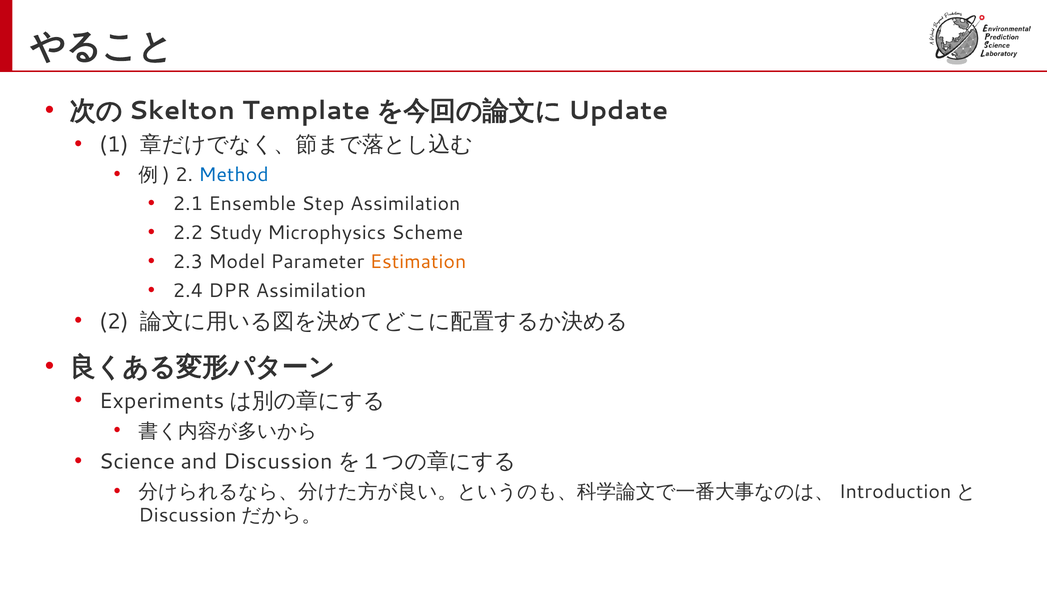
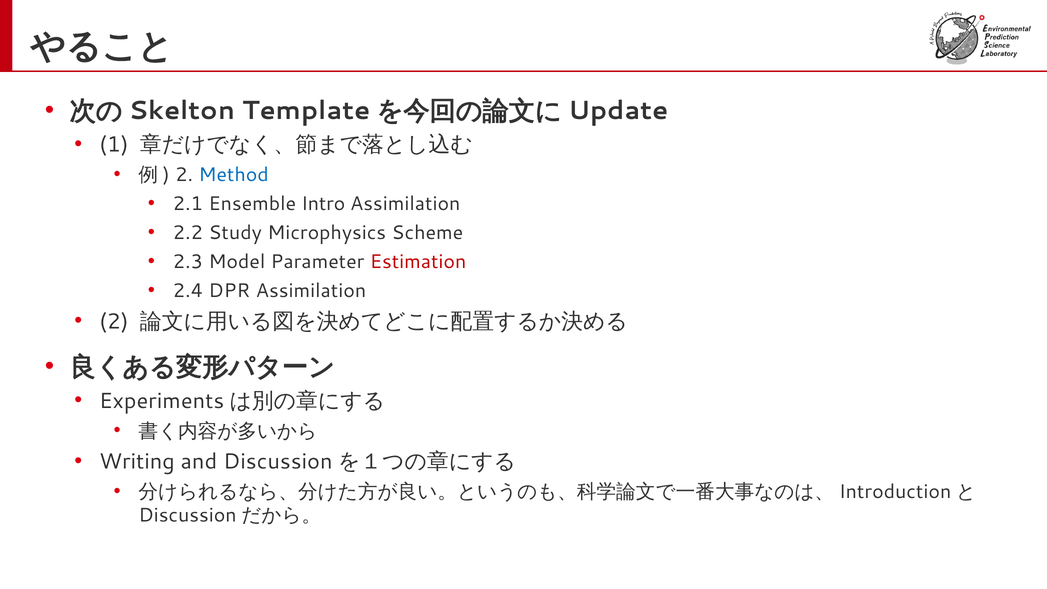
Step: Step -> Intro (323, 204)
Estimation colour: orange -> red (418, 262)
Science: Science -> Writing (137, 462)
